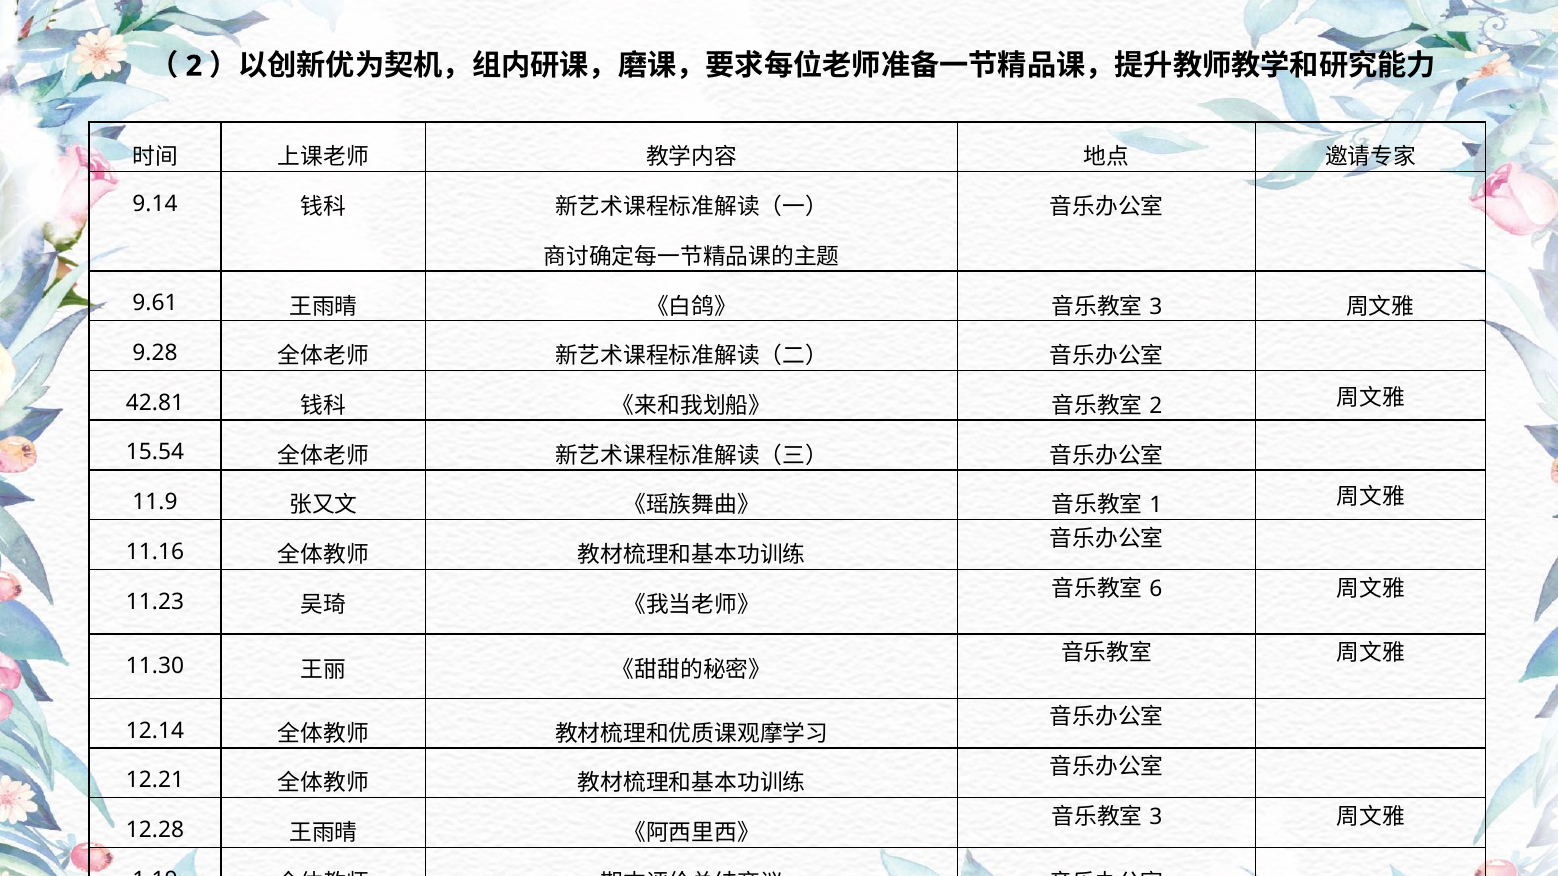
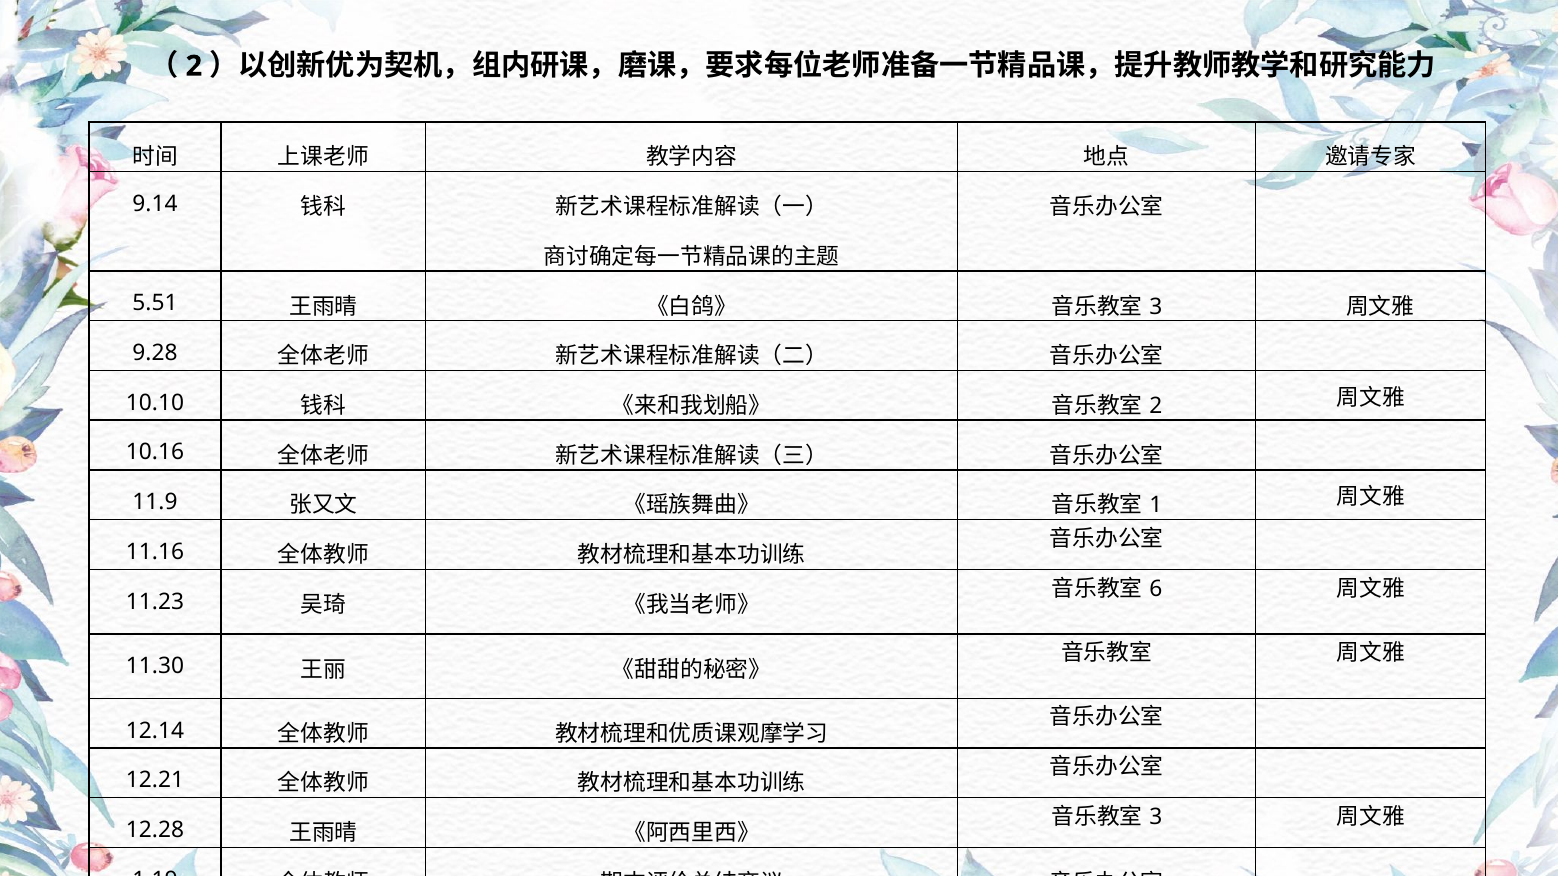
9.61: 9.61 -> 5.51 (155, 303)
42.81: 42.81 -> 10.10 (155, 403)
15.54: 15.54 -> 10.16 (155, 453)
